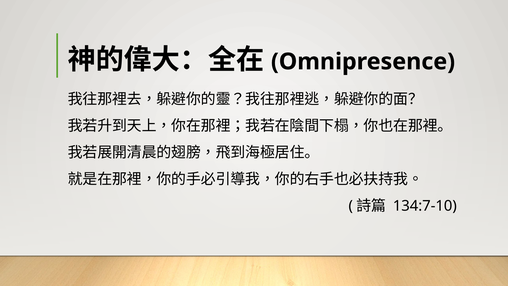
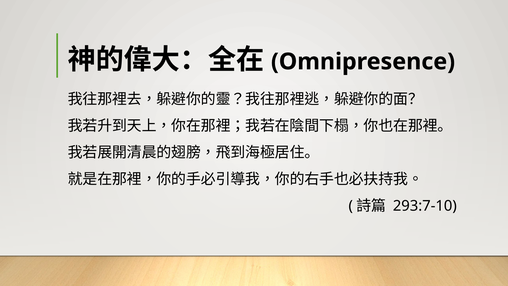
134:7-10: 134:7-10 -> 293:7-10 (425, 206)
